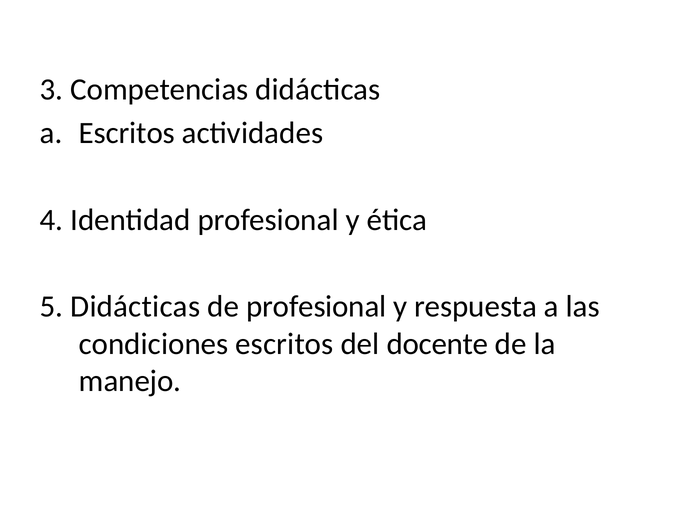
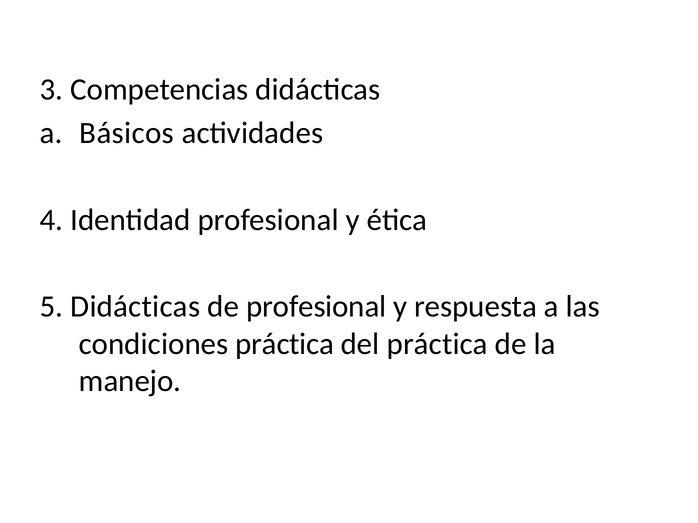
a Escritos: Escritos -> Básicos (127, 133)
condiciones escritos: escritos -> práctica (285, 344)
del docente: docente -> práctica (437, 344)
